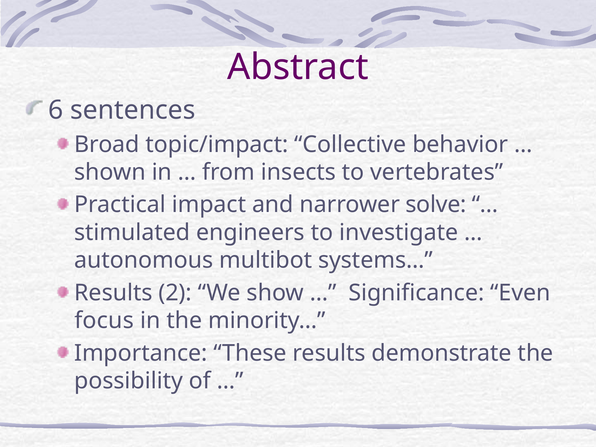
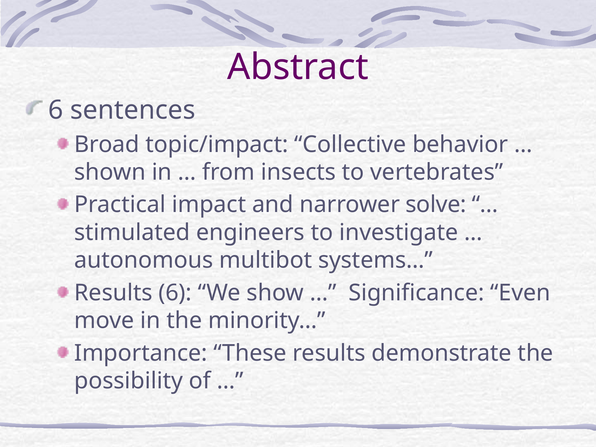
Results 2: 2 -> 6 (175, 293)
focus: focus -> move (104, 321)
